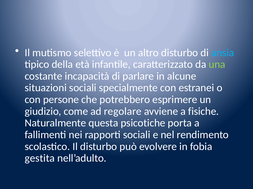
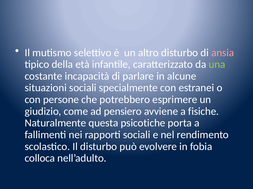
ansia colour: light blue -> pink (223, 53)
regolare: regolare -> pensiero (123, 112)
gestita: gestita -> colloca (40, 159)
